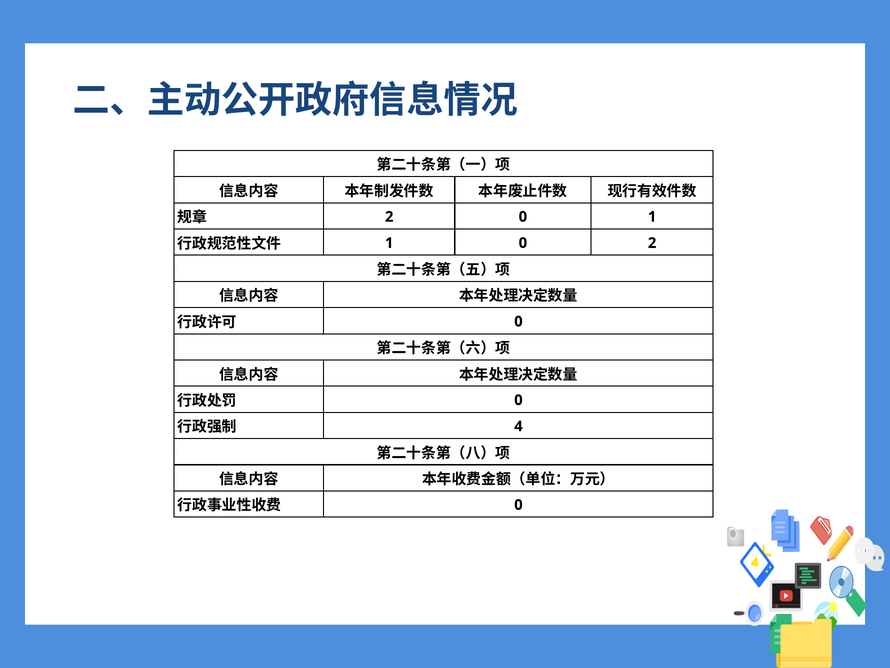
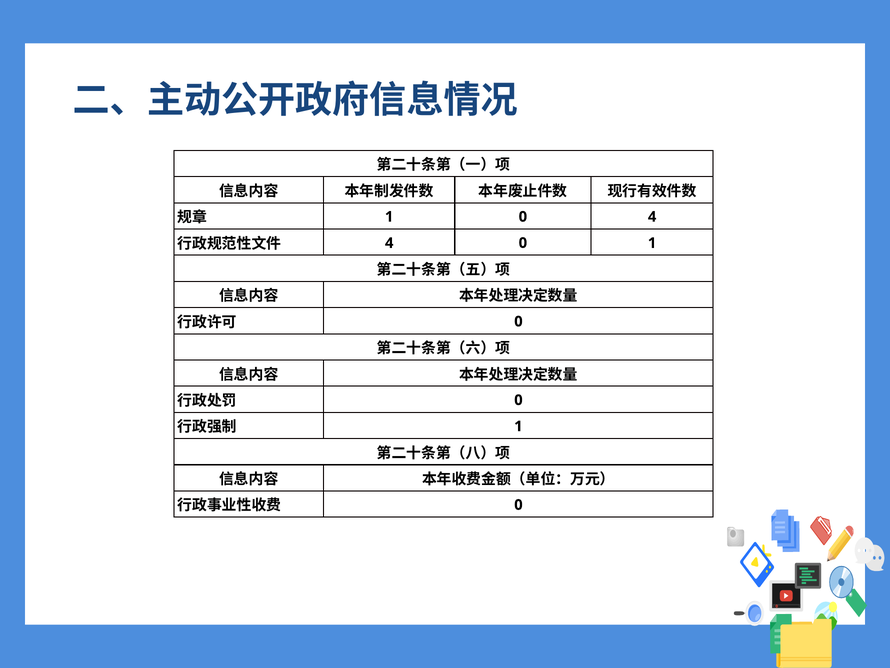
2: 2 -> 1 (389, 217)
0 1: 1 -> 4 (652, 217)
1: 1 -> 4 (389, 243)
0 2: 2 -> 1 (652, 243)
4: 4 -> 1 (518, 426)
